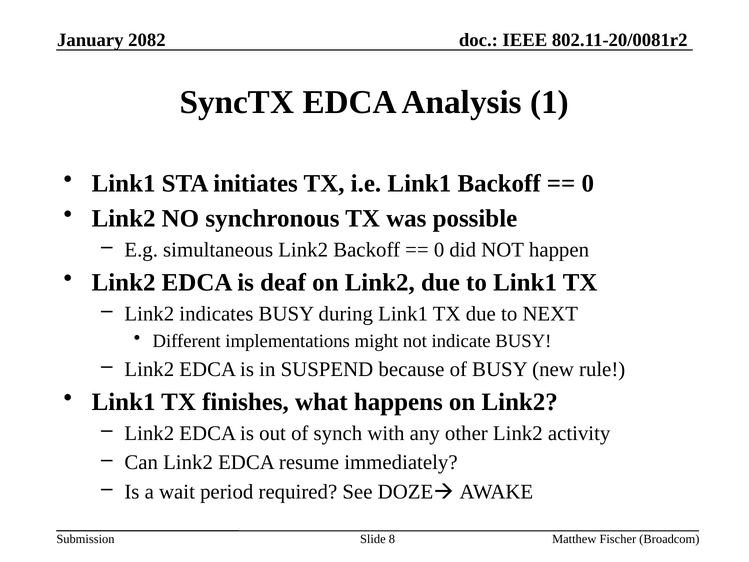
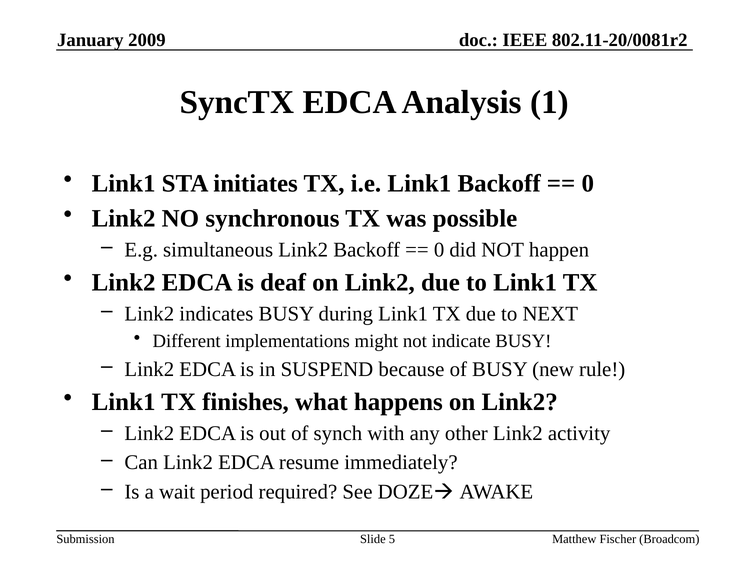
2082: 2082 -> 2009 (147, 40)
8: 8 -> 5 (392, 539)
